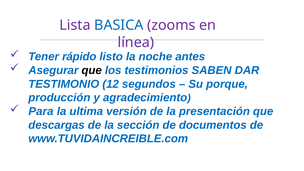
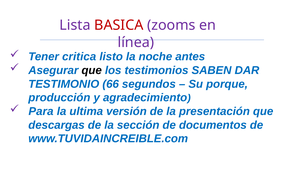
BASICA colour: blue -> red (119, 25)
rápido: rápido -> critica (79, 57)
12: 12 -> 66 (111, 84)
